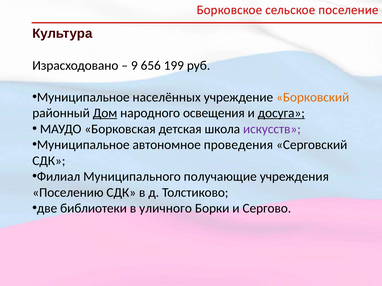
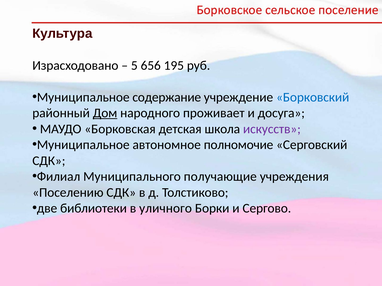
9: 9 -> 5 (134, 65)
199: 199 -> 195 (174, 65)
населённых: населённых -> содержание (167, 97)
Борковский colour: orange -> blue (313, 97)
освещения: освещения -> проживает (214, 113)
досуга underline: present -> none (281, 113)
проведения: проведения -> полномочие (239, 145)
